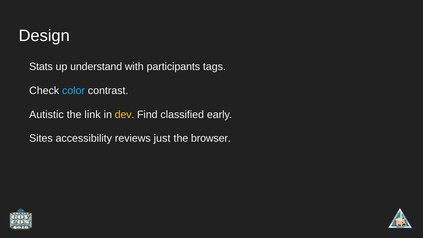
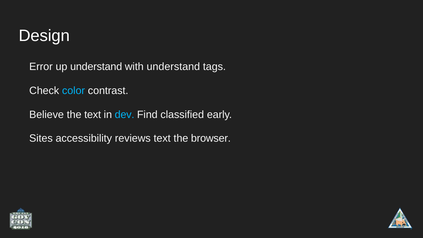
Stats: Stats -> Error (41, 67)
with participants: participants -> understand (173, 67)
Autistic: Autistic -> Believe (47, 114)
the link: link -> text (93, 114)
dev colour: yellow -> light blue (125, 114)
reviews just: just -> text (162, 138)
